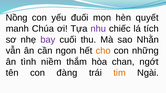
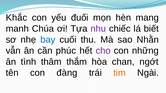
Nồng: Nồng -> Khắc (16, 18)
quyết: quyết -> mang (147, 18)
tích: tích -> biết (151, 29)
bay colour: purple -> blue (48, 40)
ngon: ngon -> phúc (66, 51)
cho colour: orange -> purple (103, 51)
niềm: niềm -> thâm (51, 62)
